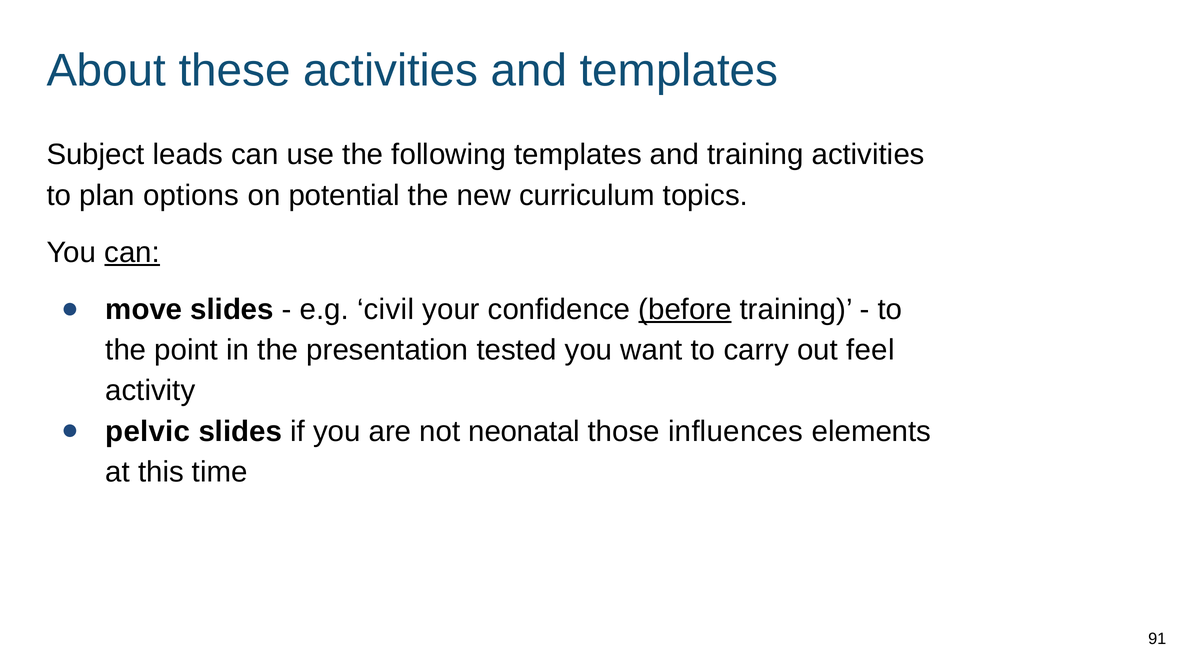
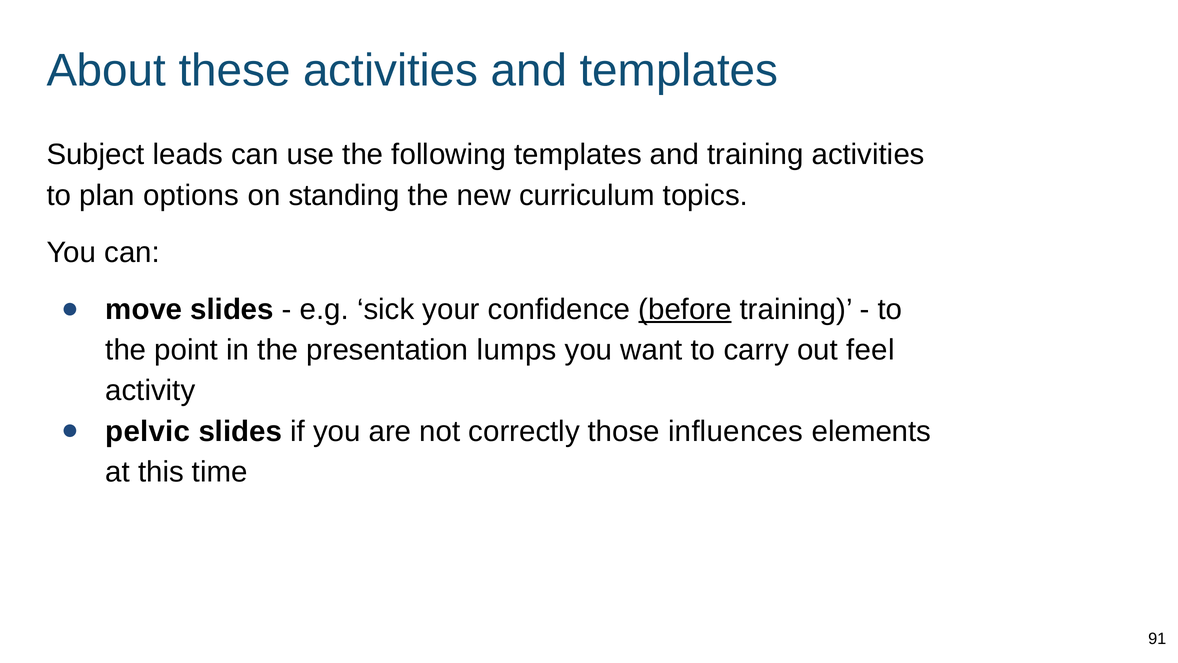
potential: potential -> standing (344, 195)
can underline: present -> none (132, 252)
civil: civil -> sick (386, 309)
tested: tested -> lumps (517, 350)
neonatal: neonatal -> correctly (524, 431)
